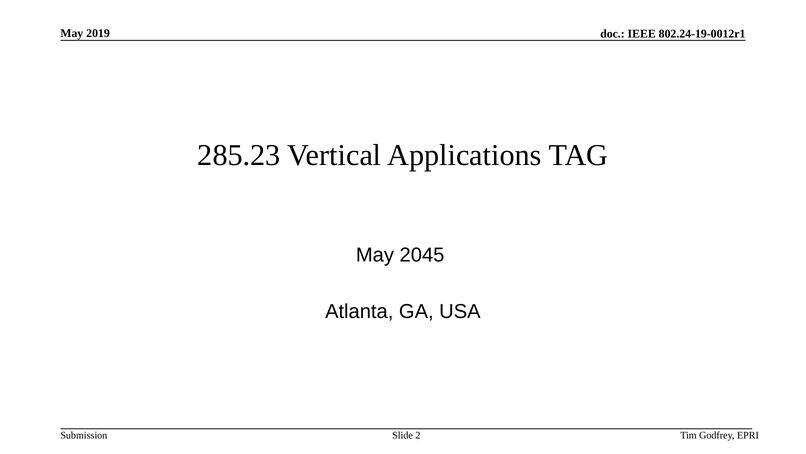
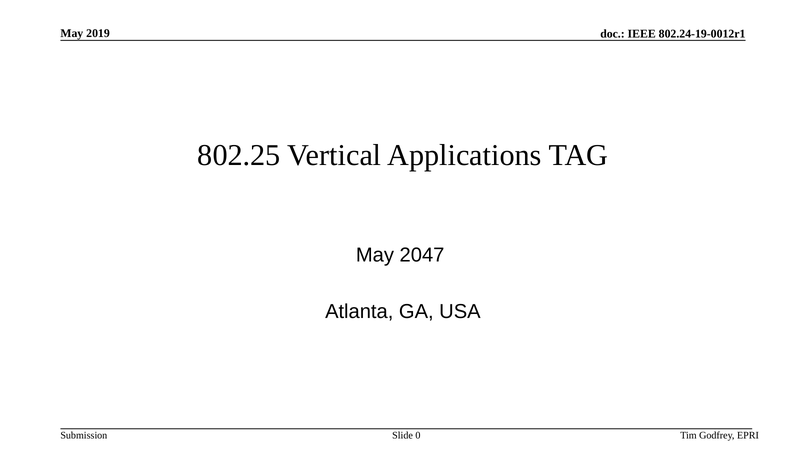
285.23: 285.23 -> 802.25 (239, 155)
2045: 2045 -> 2047 (422, 255)
2: 2 -> 0 (418, 435)
